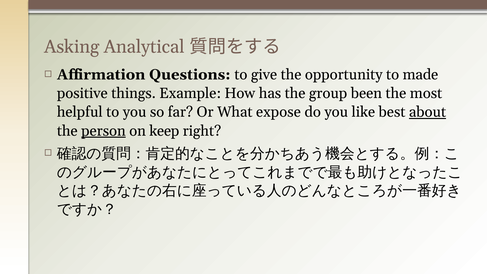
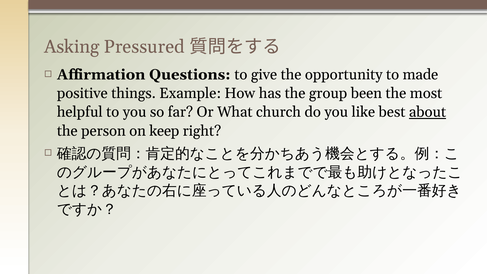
Analytical: Analytical -> Pressured (144, 47)
expose: expose -> church (279, 112)
person underline: present -> none (103, 131)
